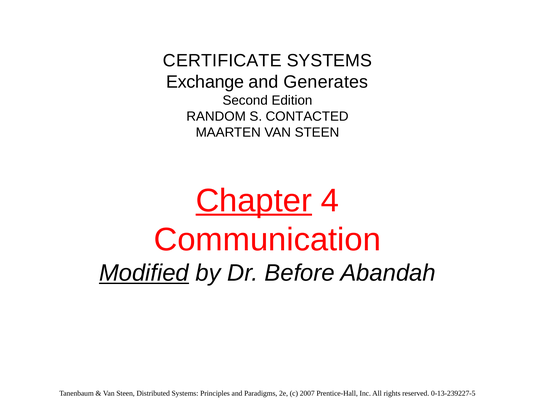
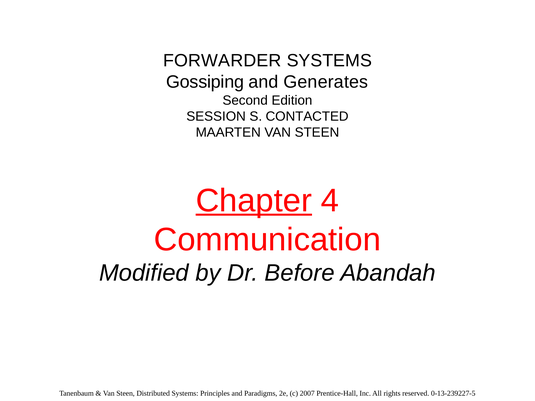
CERTIFICATE: CERTIFICATE -> FORWARDER (222, 61)
Exchange: Exchange -> Gossiping (205, 82)
RANDOM: RANDOM -> SESSION (216, 117)
Modified underline: present -> none (144, 273)
